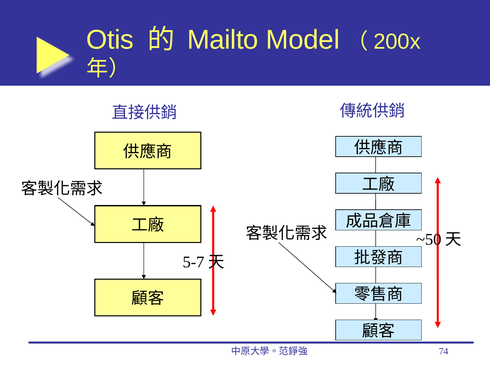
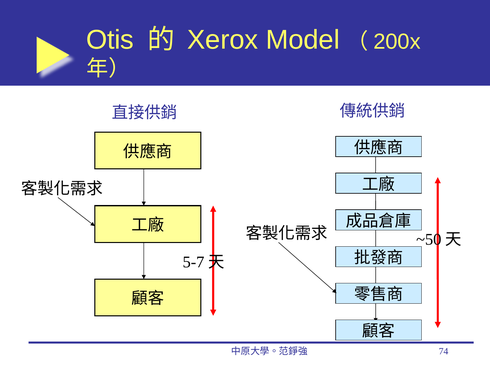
Mailto: Mailto -> Xerox (223, 40)
